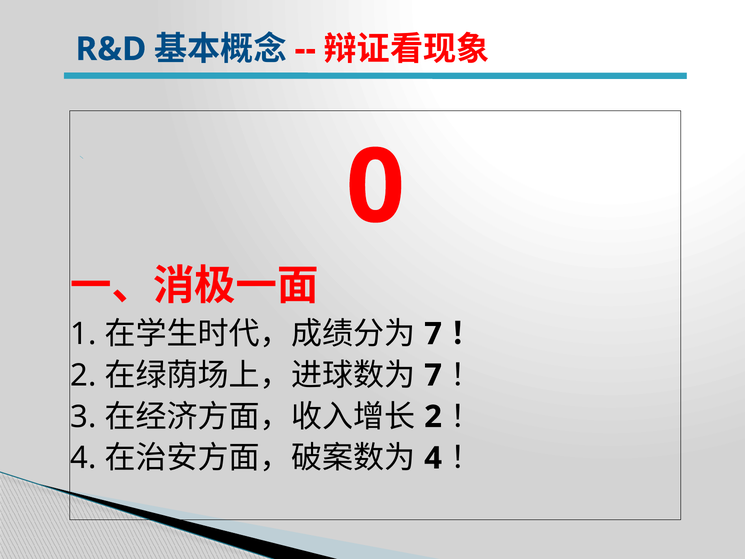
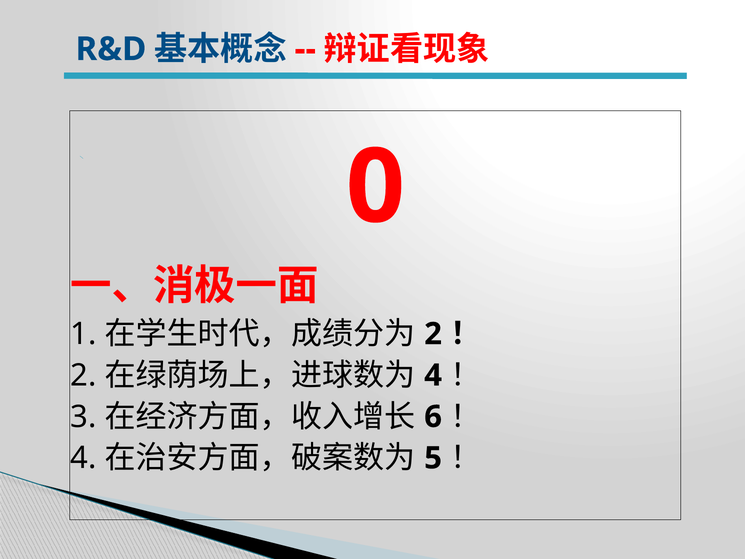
7: 7 -> 2 (433, 334)
7: 7 -> 4 (433, 375)
2: 2 -> 6 (433, 417)
4: 4 -> 5 (433, 458)
